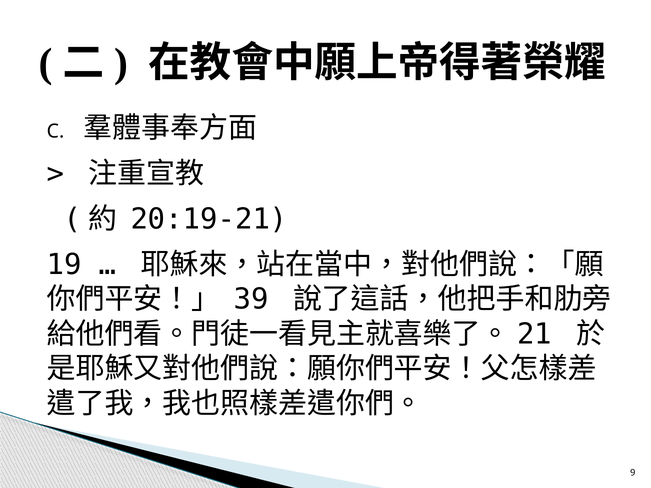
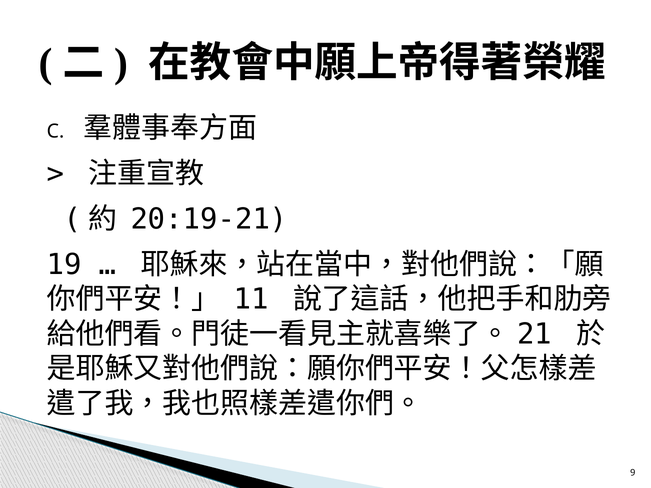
39: 39 -> 11 (251, 299)
